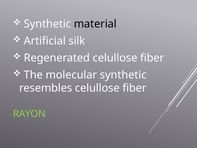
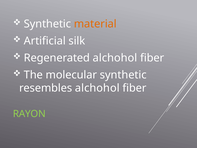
material colour: black -> orange (95, 24)
Regenerated celullose: celullose -> alchohol (115, 58)
resembles celullose: celullose -> alchohol (97, 88)
